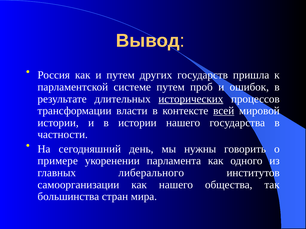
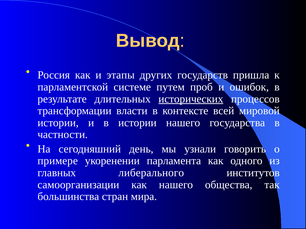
и путем: путем -> этапы (121, 75)
всей underline: present -> none (224, 111)
нужны: нужны -> узнали (200, 149)
